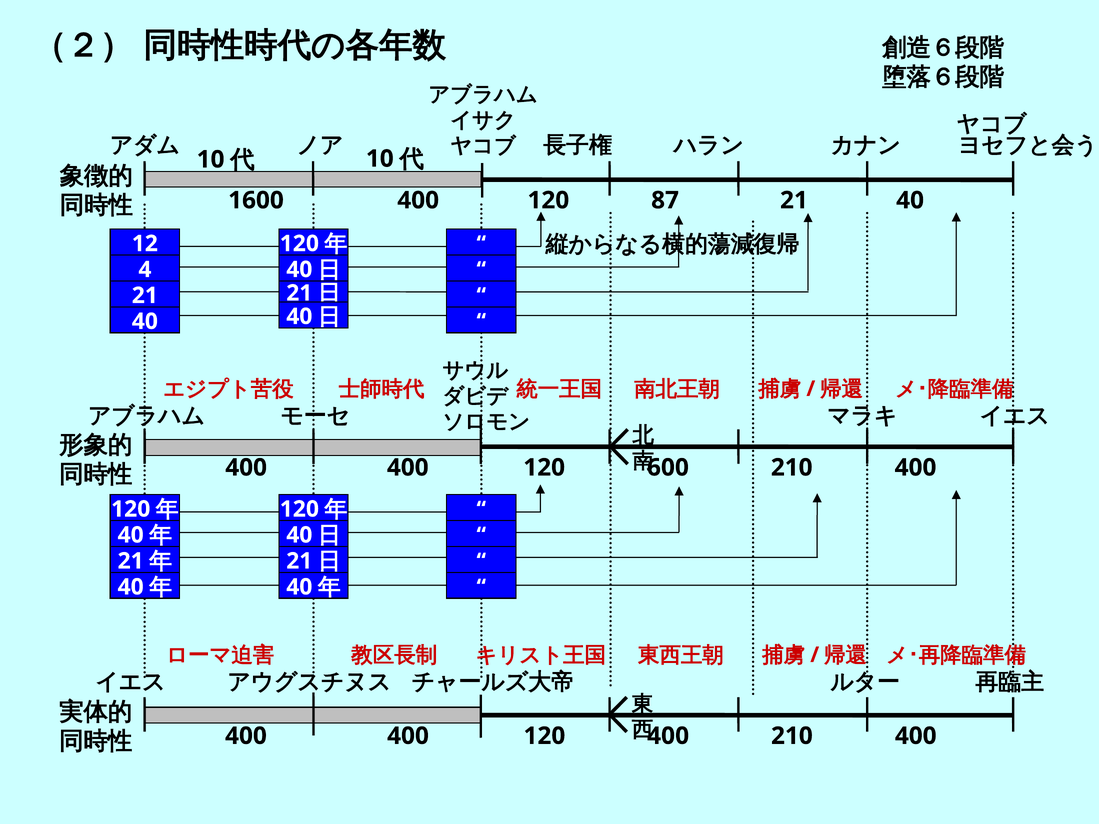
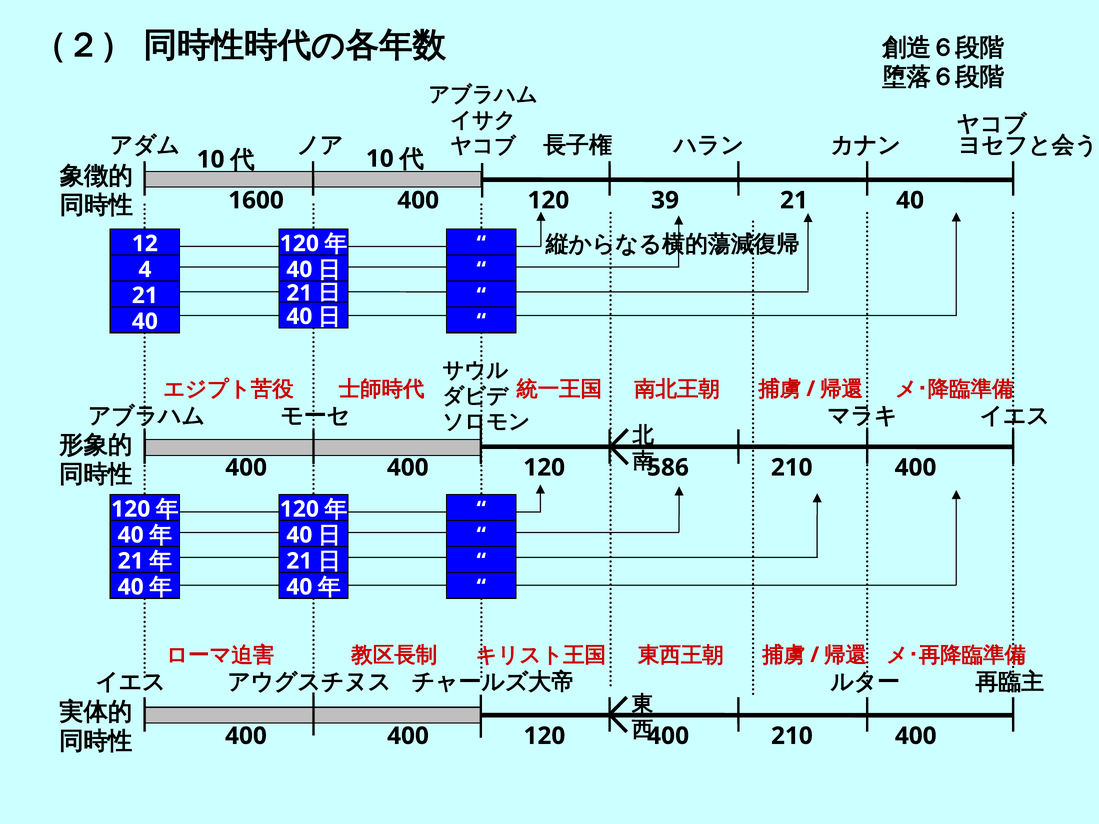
87: 87 -> 39 (665, 200)
600: 600 -> 586 (668, 468)
